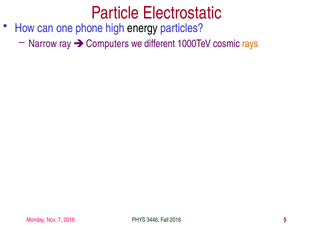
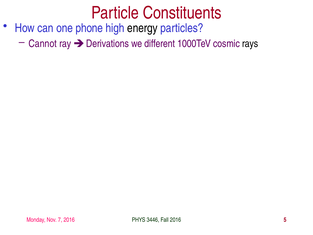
Electrostatic: Electrostatic -> Constituents (182, 13)
Narrow: Narrow -> Cannot (43, 44)
Computers: Computers -> Derivations (108, 44)
rays colour: orange -> black (250, 44)
